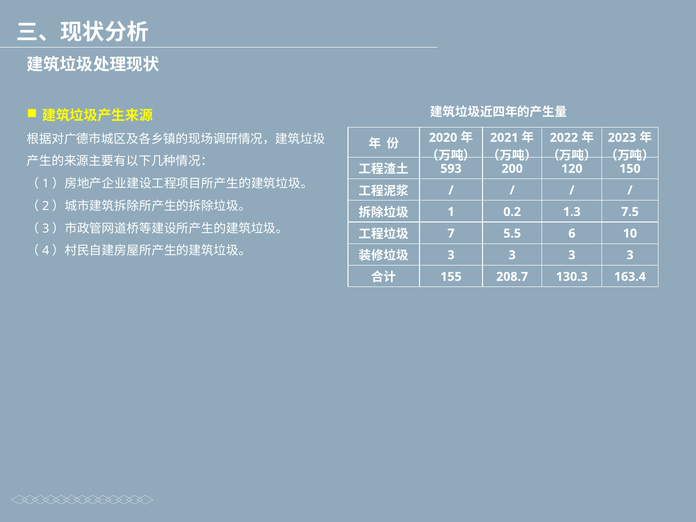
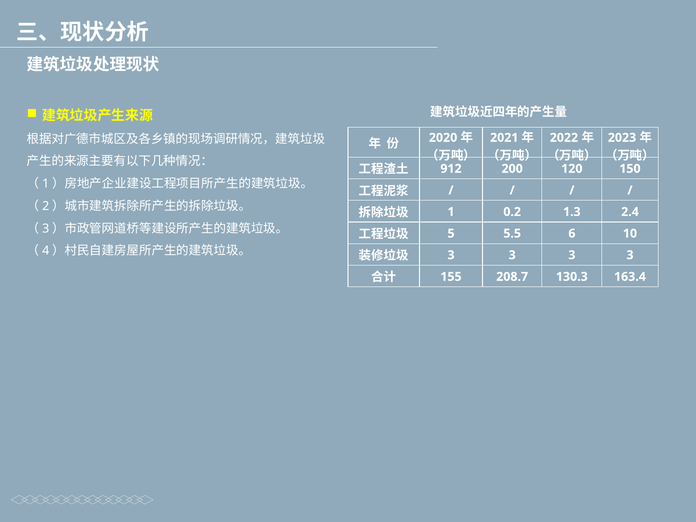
593: 593 -> 912 (451, 169)
7.5: 7.5 -> 2.4 (630, 212)
7: 7 -> 5 (451, 233)
